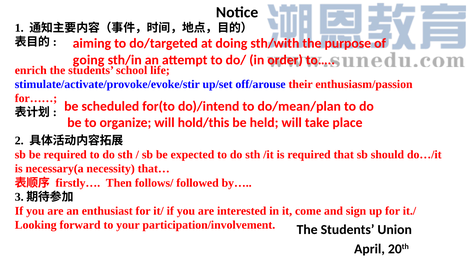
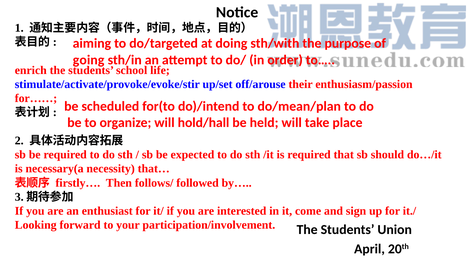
hold/this: hold/this -> hold/hall (204, 123)
